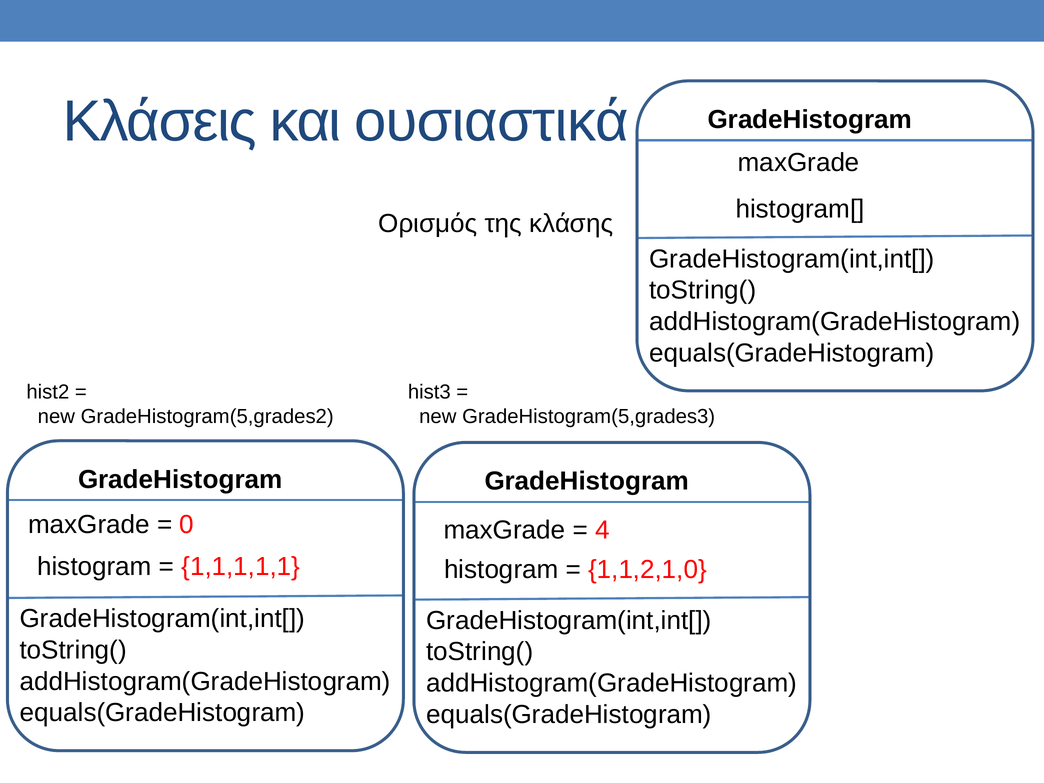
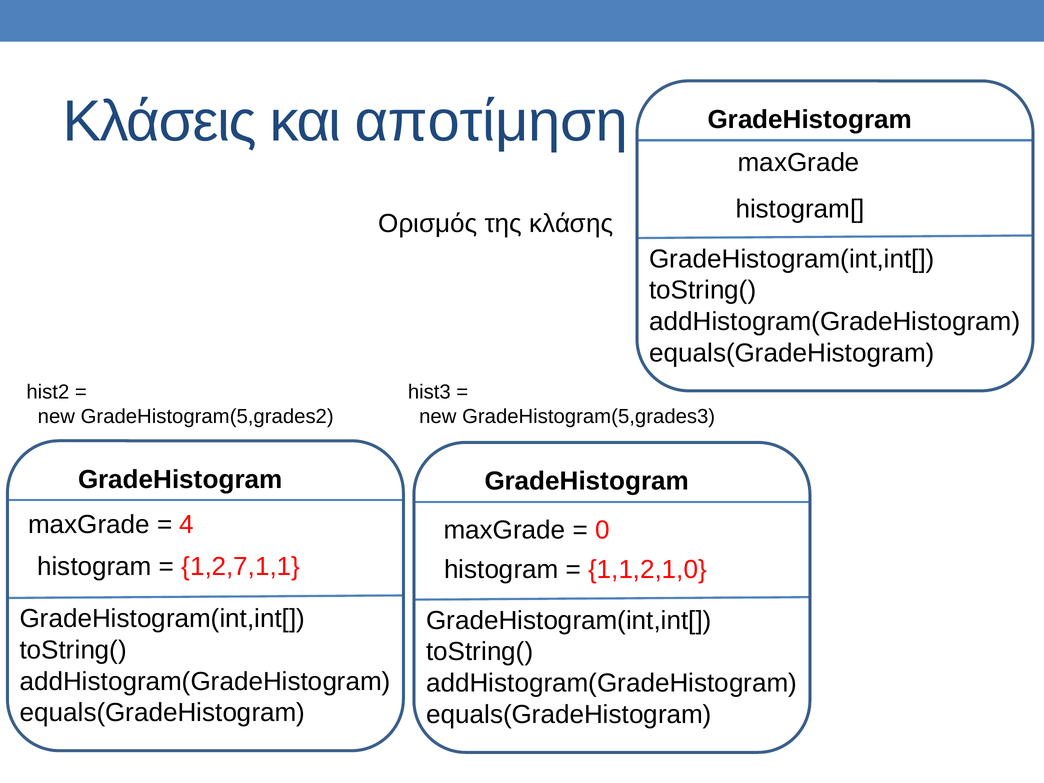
ουσιαστικά: ουσιαστικά -> αποτίμηση (491, 122)
0: 0 -> 4 (187, 524)
4: 4 -> 0 (602, 530)
1,1,1,1,1: 1,1,1,1,1 -> 1,2,7,1,1 (241, 567)
